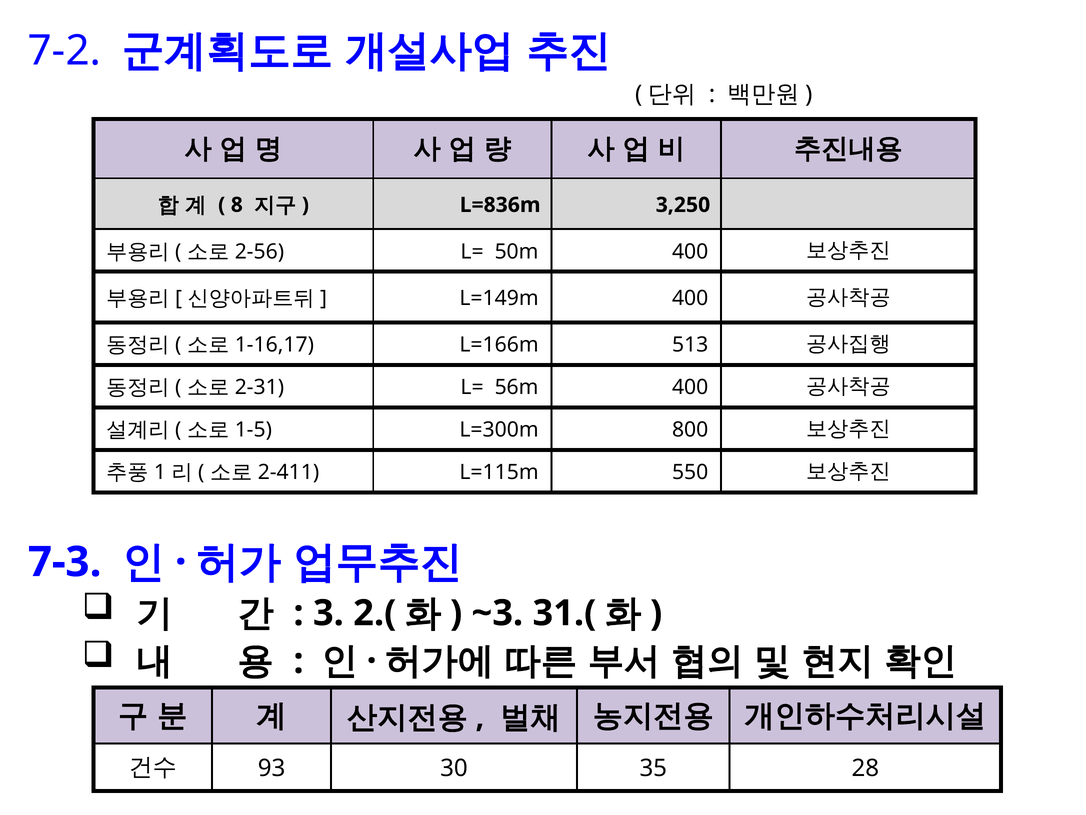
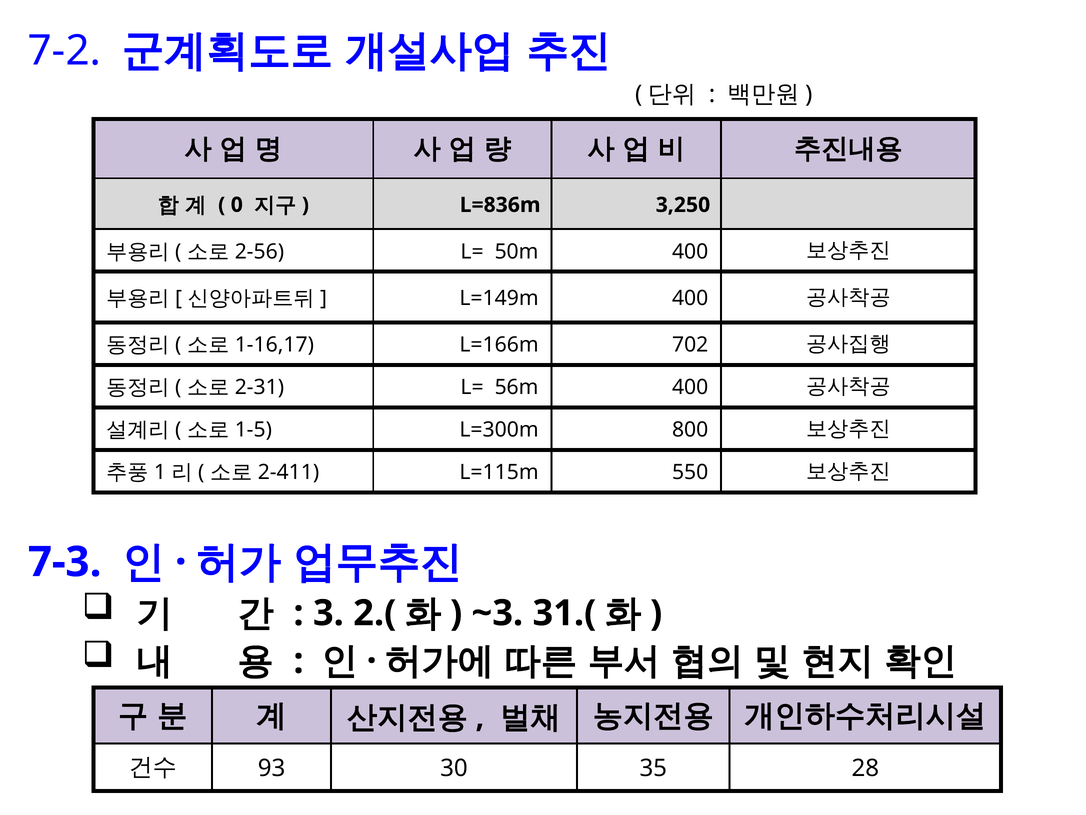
8: 8 -> 0 (237, 205)
513: 513 -> 702 (690, 345)
